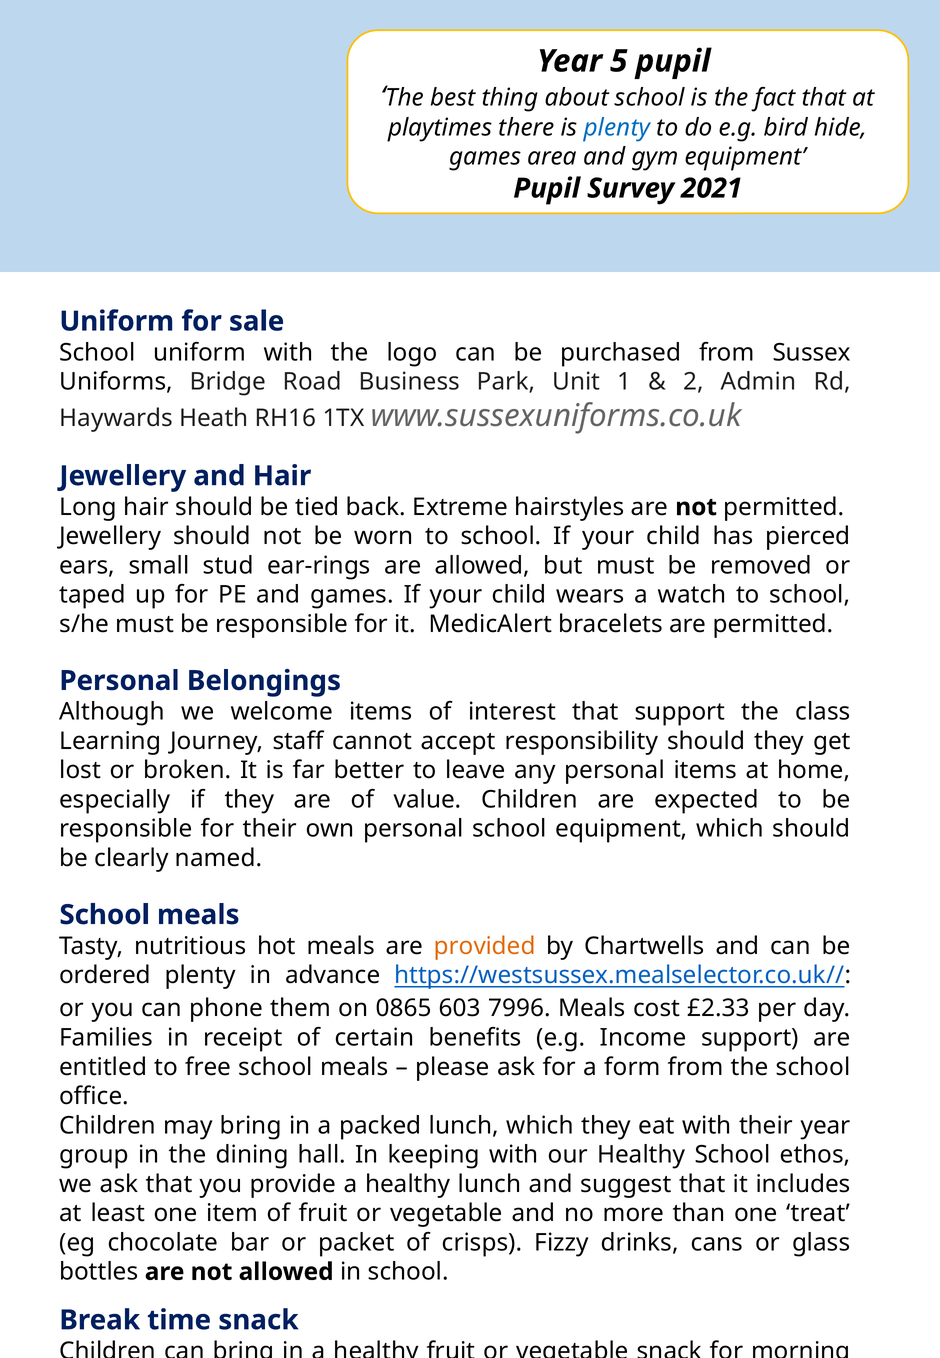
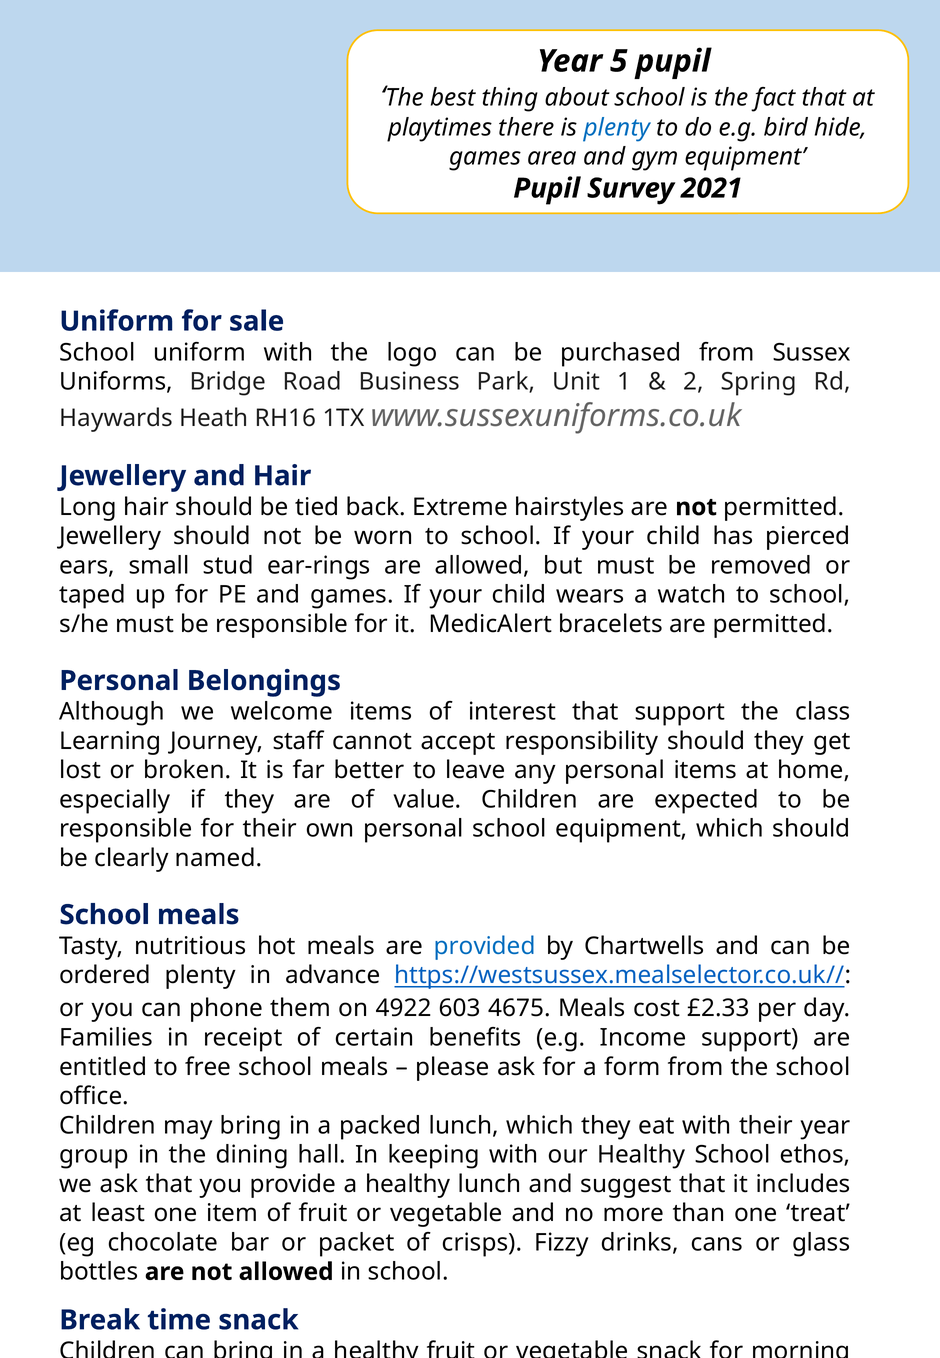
Admin: Admin -> Spring (759, 382)
provided colour: orange -> blue (485, 946)
0865: 0865 -> 4922 (404, 1008)
7996: 7996 -> 4675 (519, 1008)
